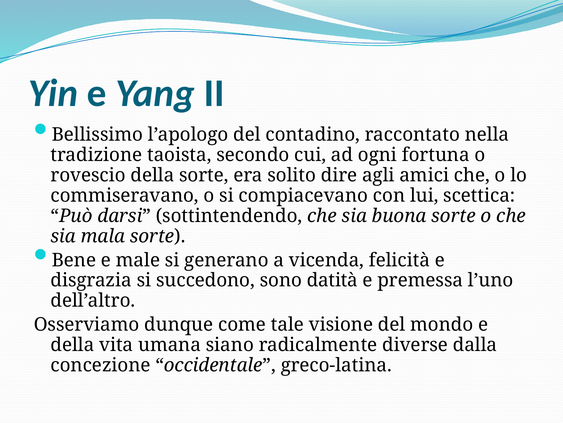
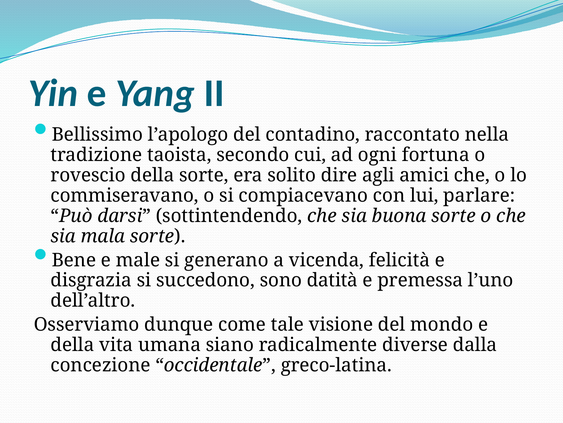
scettica: scettica -> parlare (479, 195)
